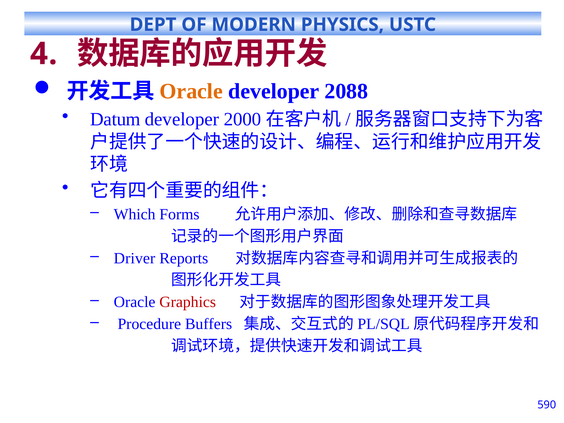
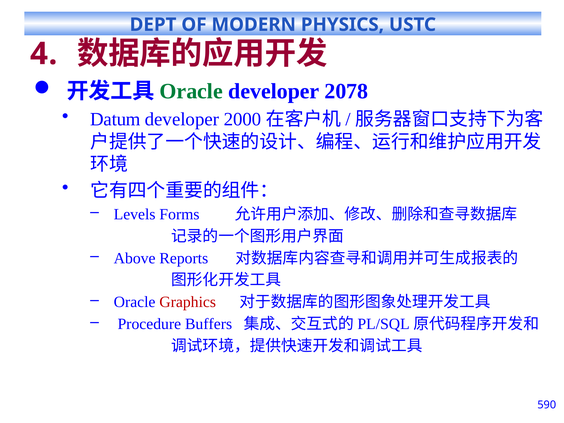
Oracle colour: orange -> green (191, 91)
2088: 2088 -> 2078 (346, 91)
Which: Which -> Levels (135, 214)
Driver: Driver -> Above (135, 258)
